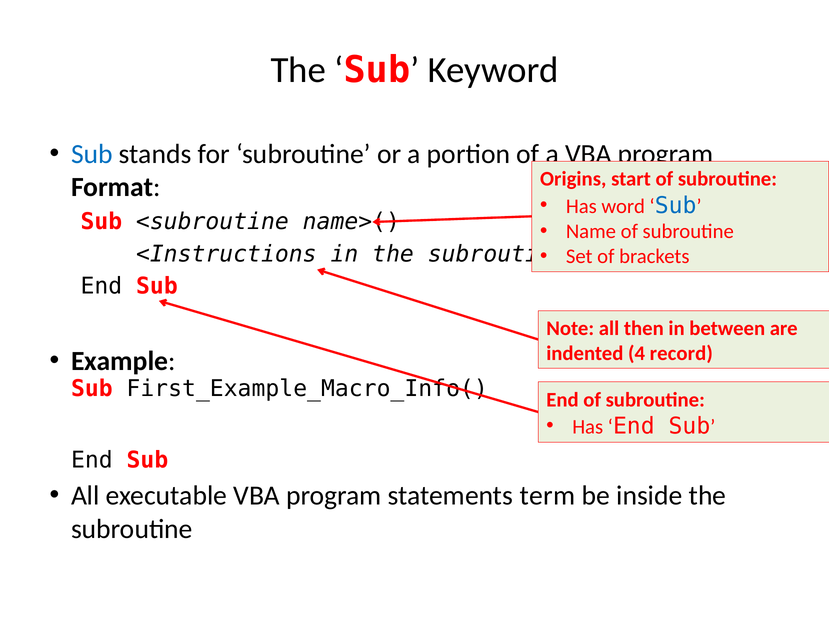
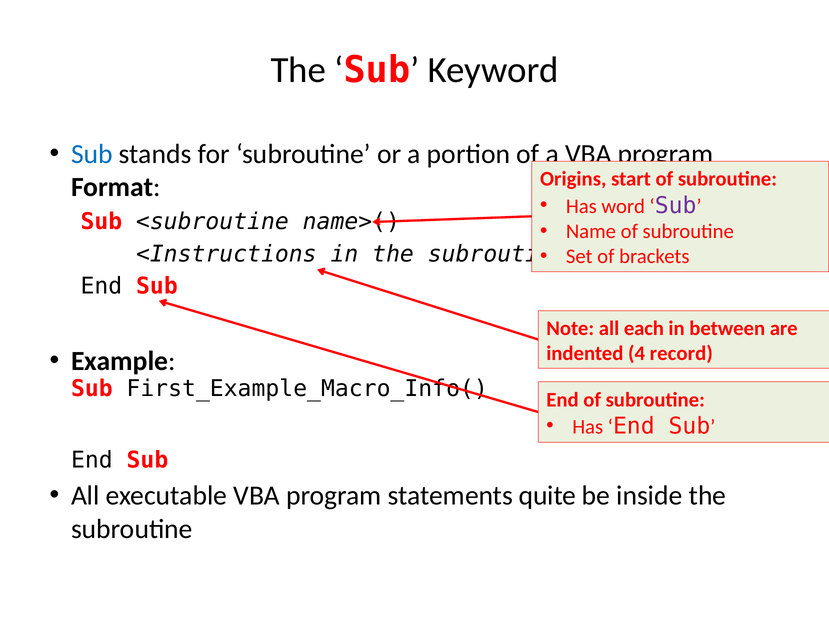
Sub colour: blue -> purple (676, 205)
then: then -> each (644, 328)
term: term -> quite (548, 496)
